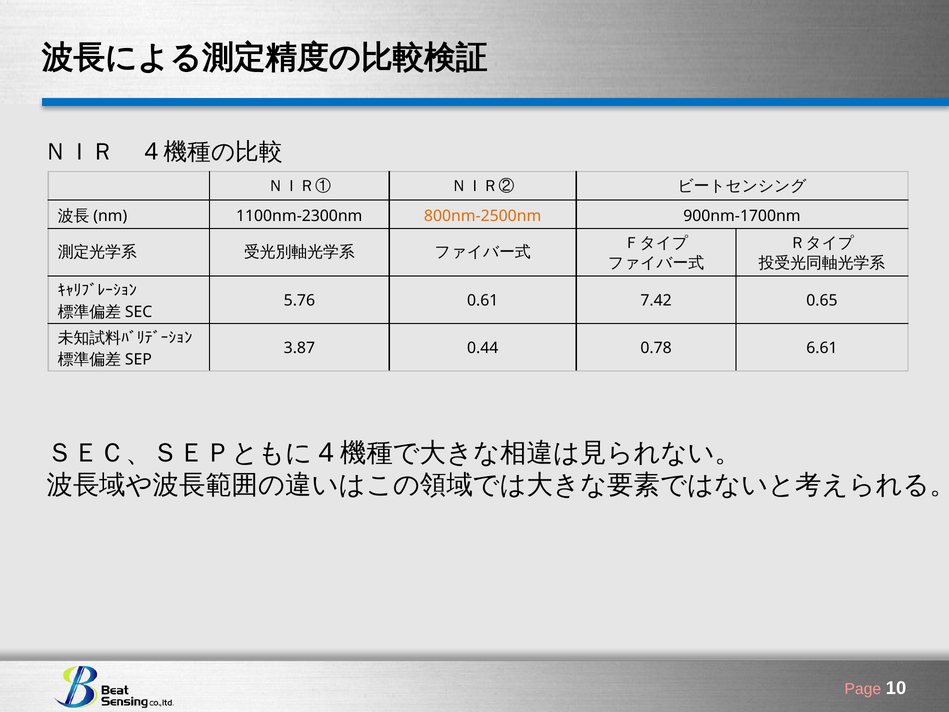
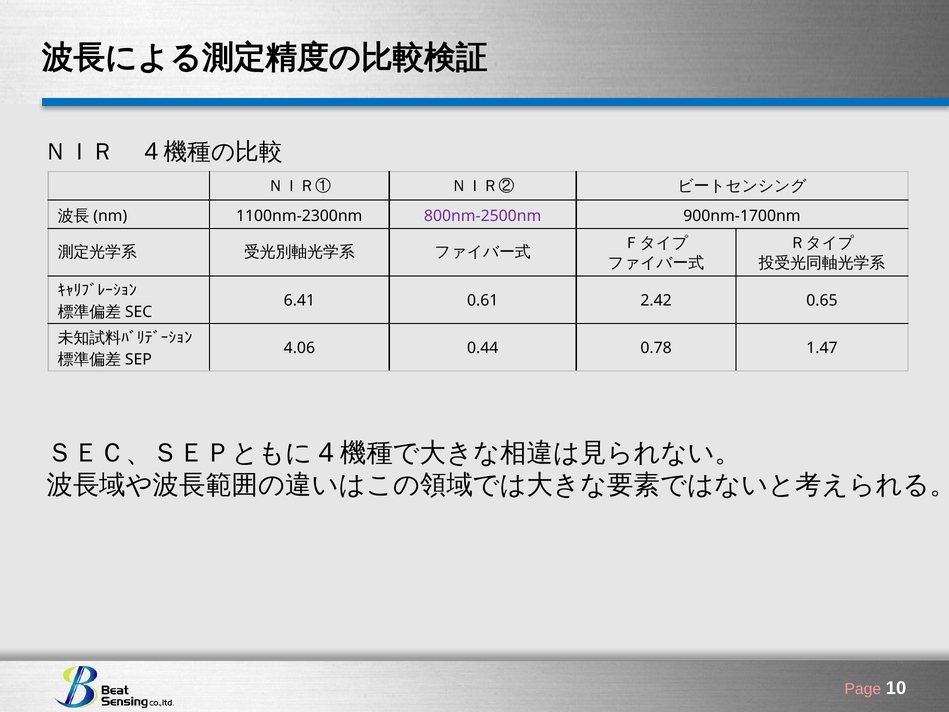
800nm-2500nm colour: orange -> purple (483, 216)
5.76: 5.76 -> 6.41 (299, 300)
7.42: 7.42 -> 2.42 (656, 300)
3.87: 3.87 -> 4.06 (299, 348)
6.61: 6.61 -> 1.47 (822, 348)
